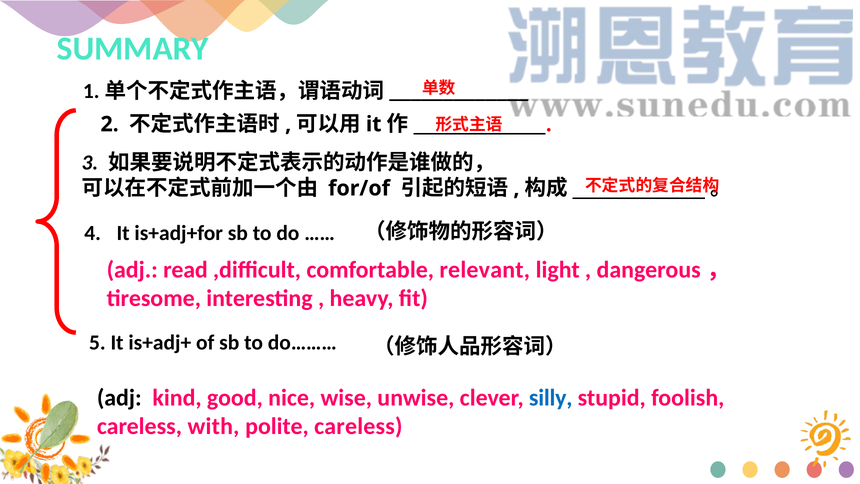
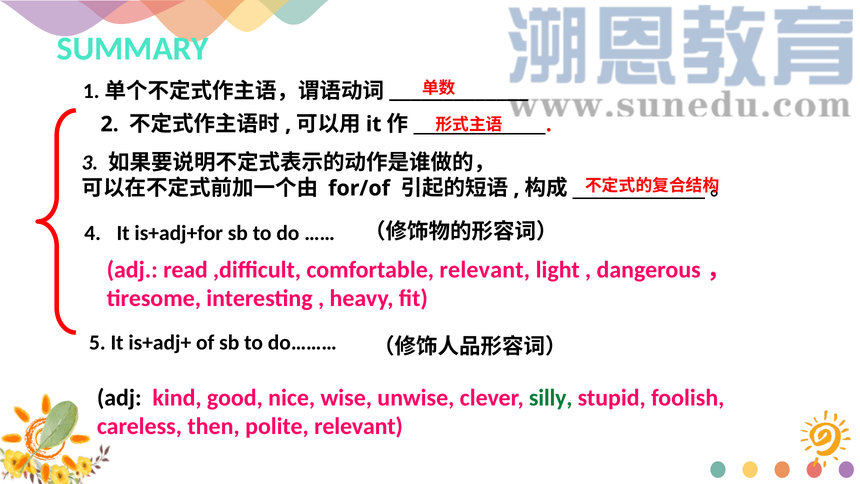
silly colour: blue -> green (551, 398)
with: with -> then (214, 426)
polite careless: careless -> relevant (358, 426)
